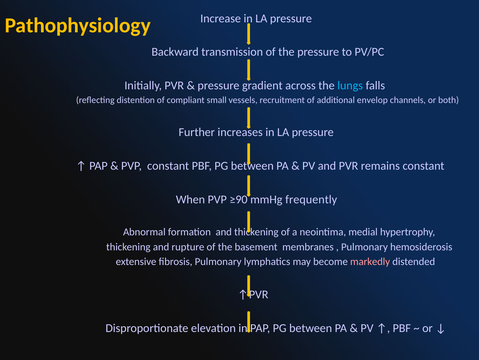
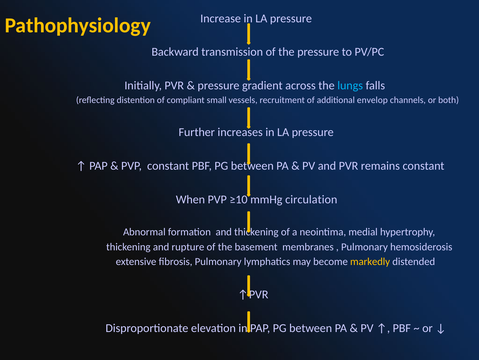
≥90: ≥90 -> ≥10 (239, 199)
frequently: frequently -> circulation (311, 199)
markedly colour: pink -> yellow (370, 261)
